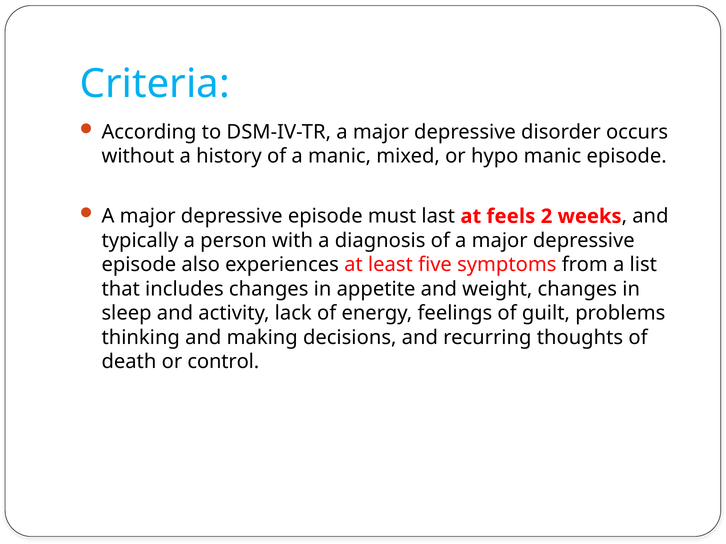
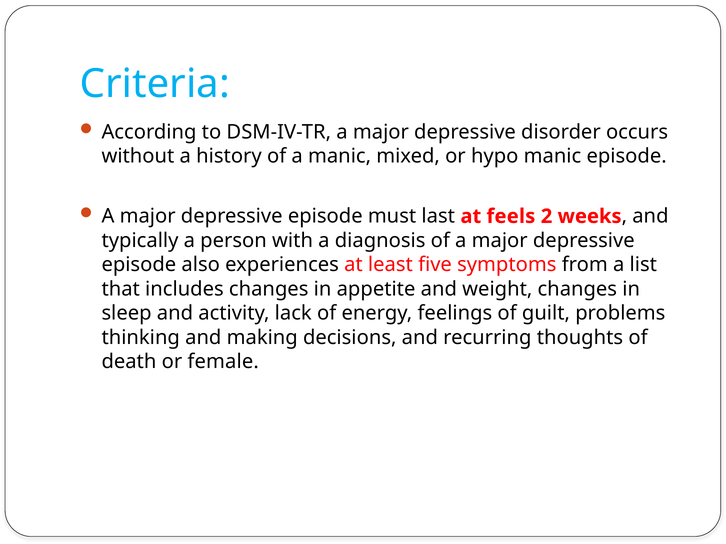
control: control -> female (223, 362)
